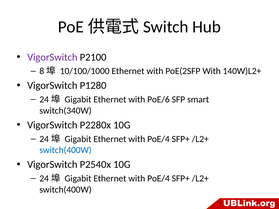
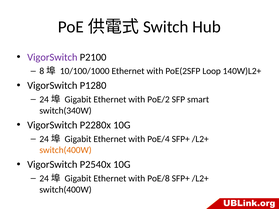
PoE(2SFP With: With -> Loop (212, 71)
PoE/6: PoE/6 -> PoE/2 (158, 100)
switch(400W colour: blue -> orange (66, 150)
PoE/4: PoE/4 -> PoE/8 (158, 179)
